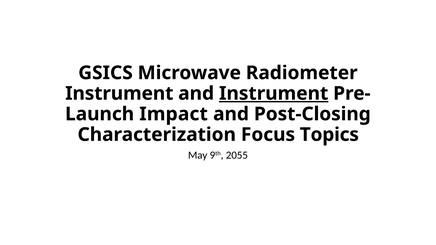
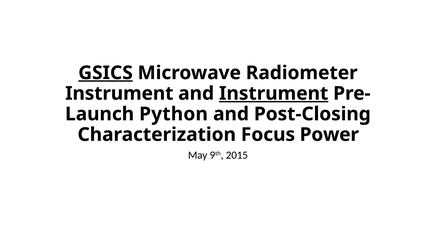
GSICS underline: none -> present (106, 73)
Impact: Impact -> Python (174, 114)
Topics: Topics -> Power (329, 135)
2055: 2055 -> 2015 (237, 155)
